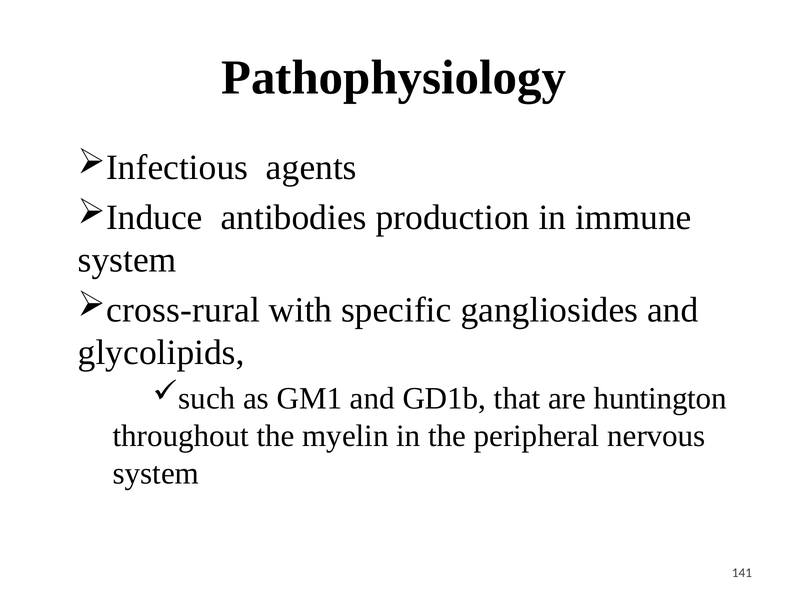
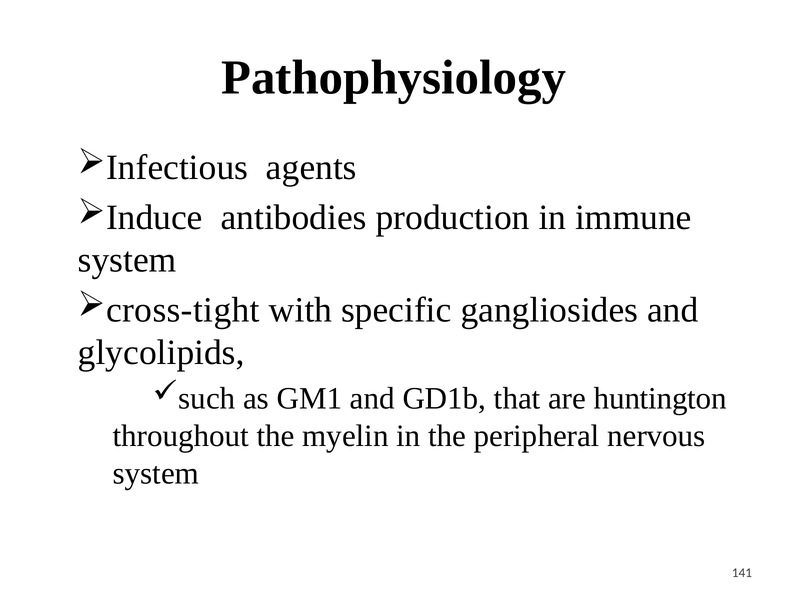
cross-rural: cross-rural -> cross-tight (183, 310)
